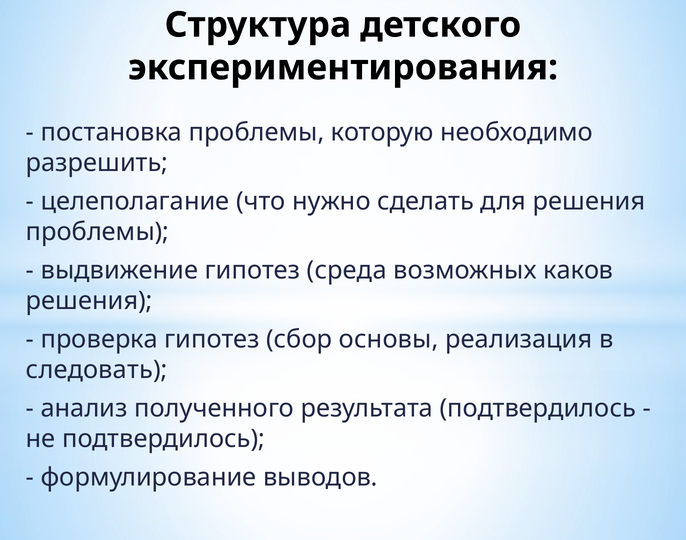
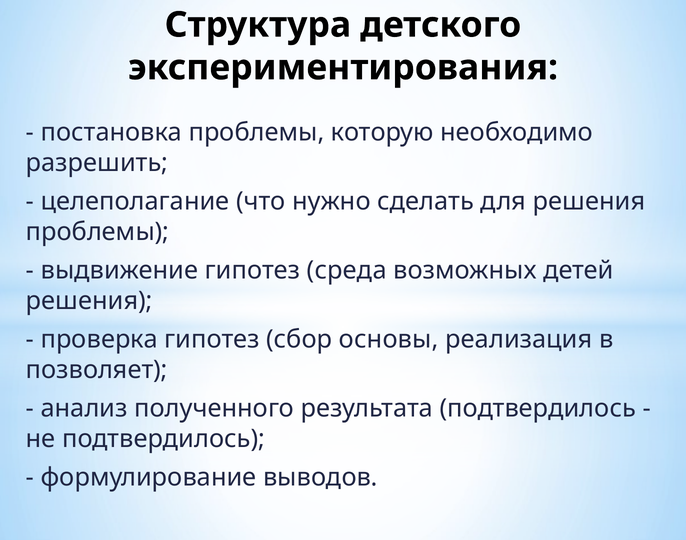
каков: каков -> детей (578, 270)
следовать: следовать -> позволяет (97, 370)
